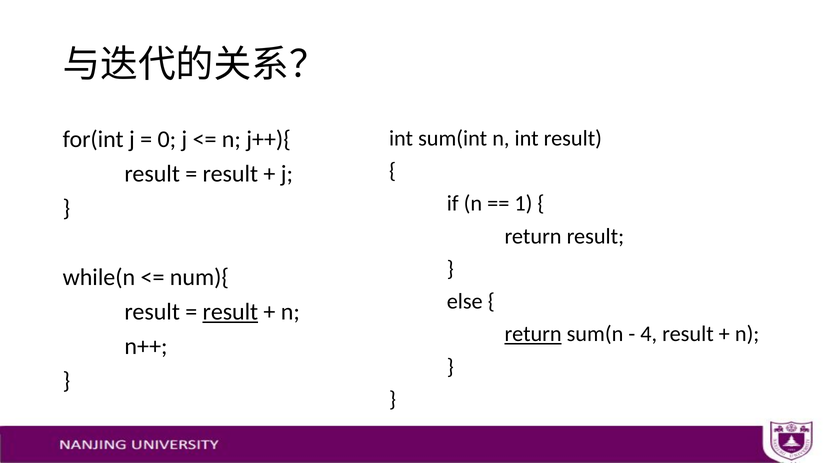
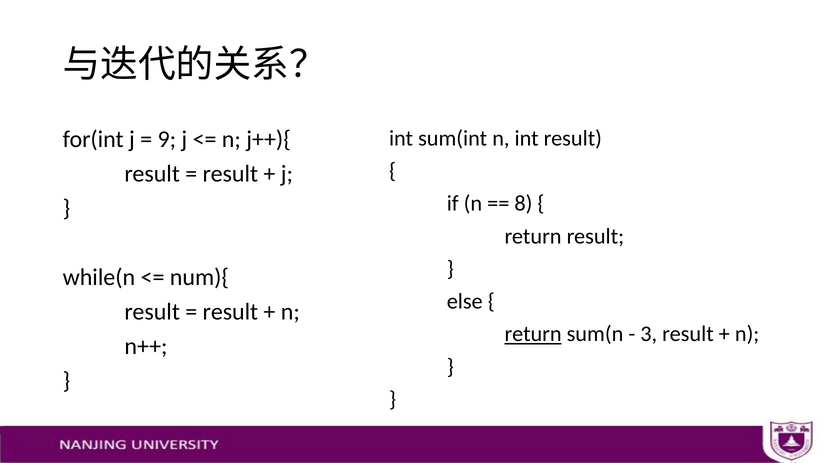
0: 0 -> 9 (167, 139)
1: 1 -> 8 (523, 203)
result underline: present -> none (230, 312)
4: 4 -> 3 (649, 334)
